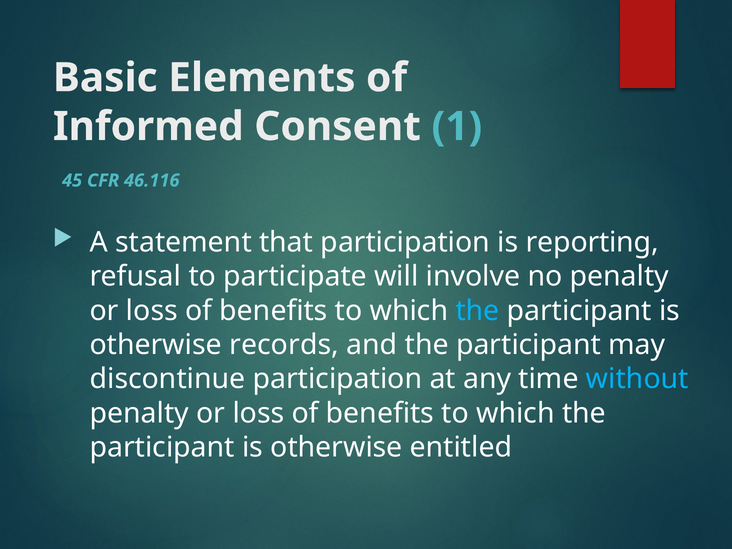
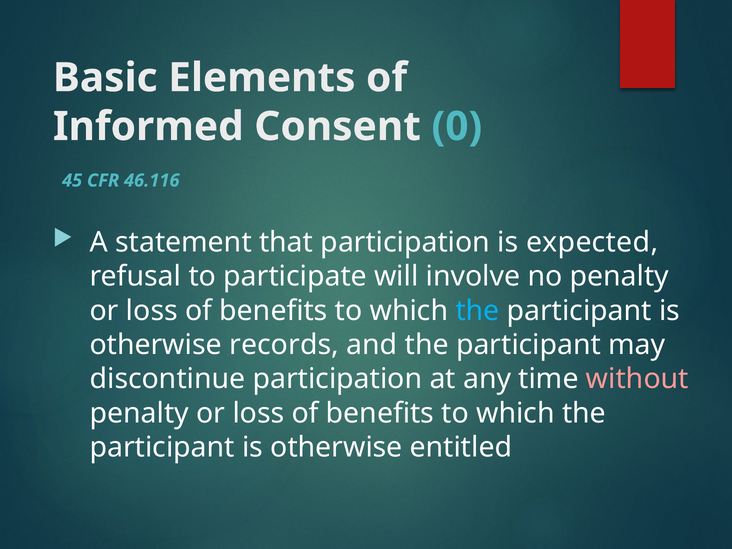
1: 1 -> 0 (457, 127)
reporting: reporting -> expected (592, 242)
without colour: light blue -> pink (637, 379)
